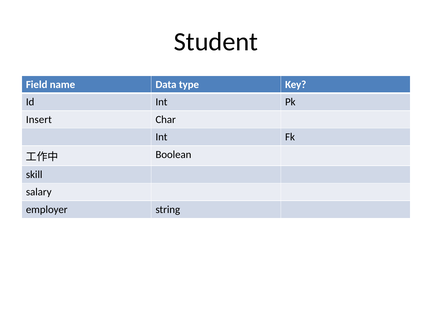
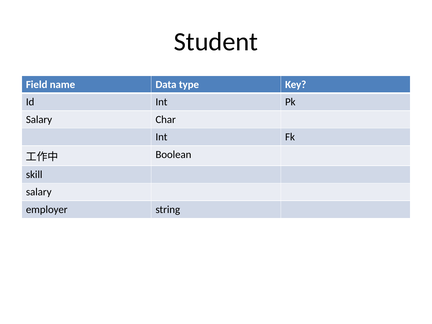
Insert: Insert -> Salary (39, 120)
